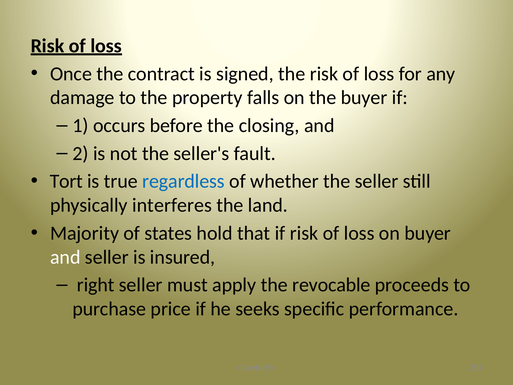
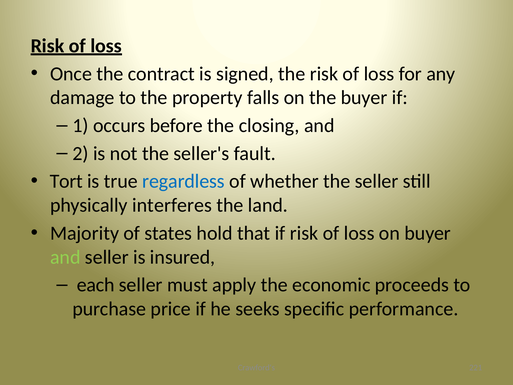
and colour: white -> light green (65, 257)
right: right -> each (96, 285)
revocable: revocable -> economic (331, 285)
